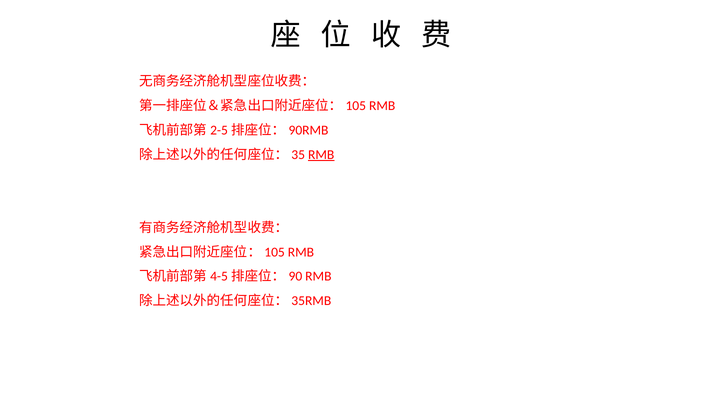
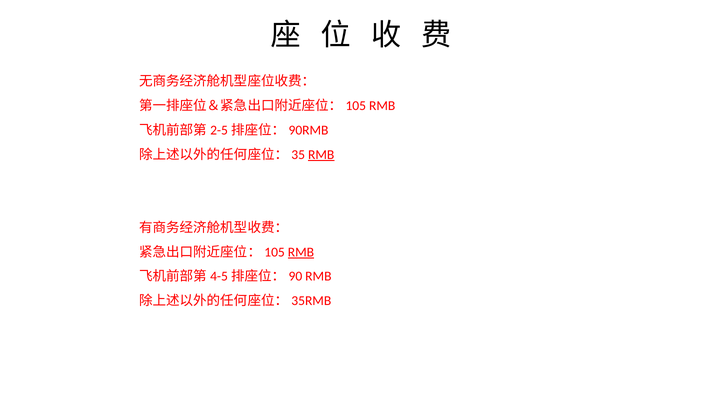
RMB underline: none -> present (301, 252)
